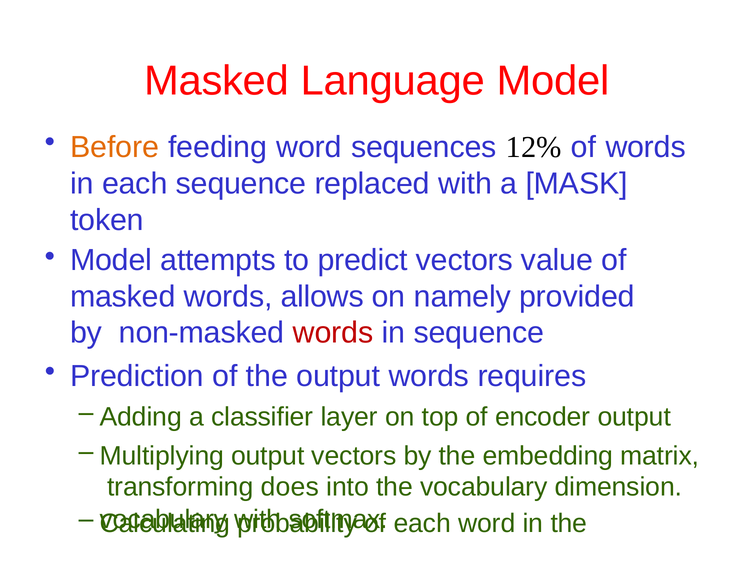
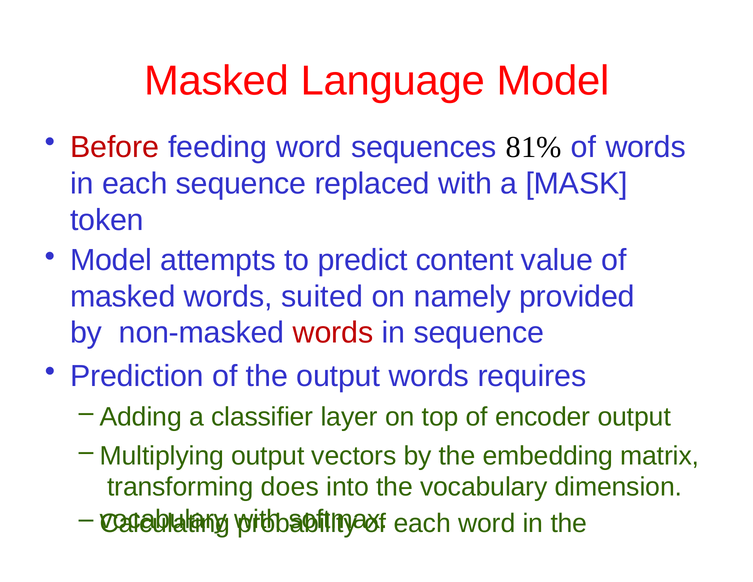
Before colour: orange -> red (115, 147)
12%: 12% -> 81% (534, 147)
predict vectors: vectors -> content (465, 260)
allows: allows -> suited (322, 296)
